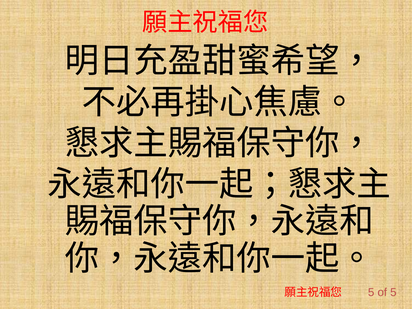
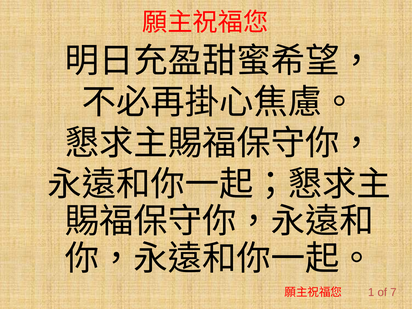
5: 5 -> 1 (371, 292)
of 5: 5 -> 7 (393, 292)
